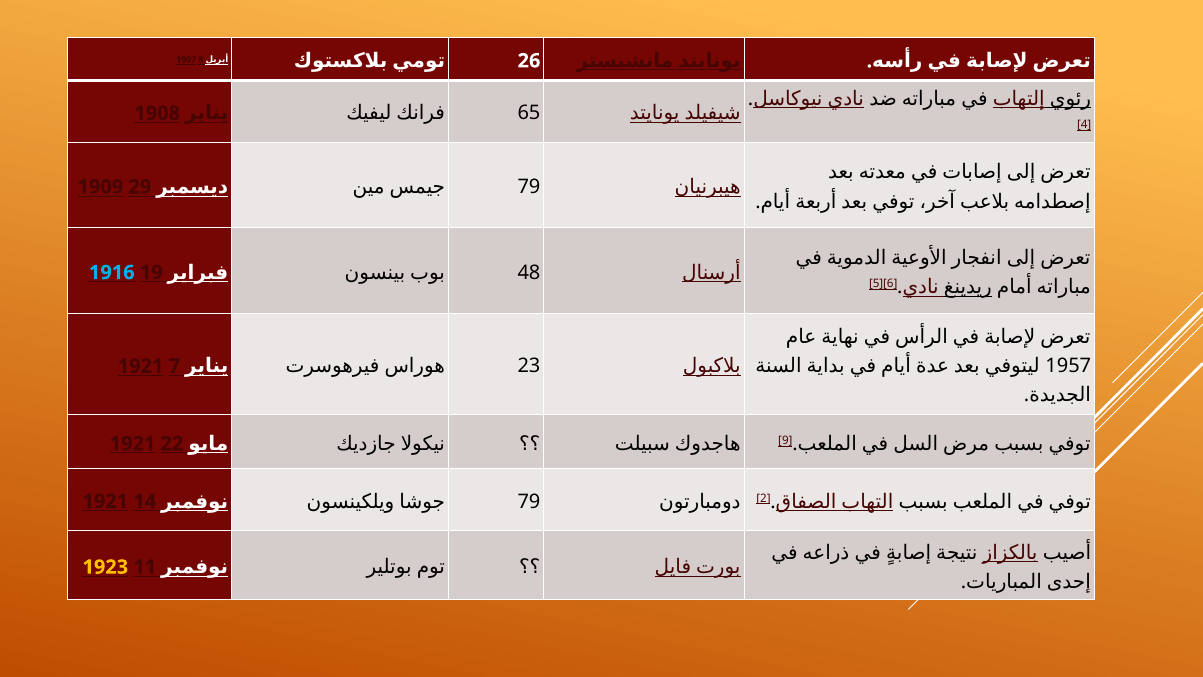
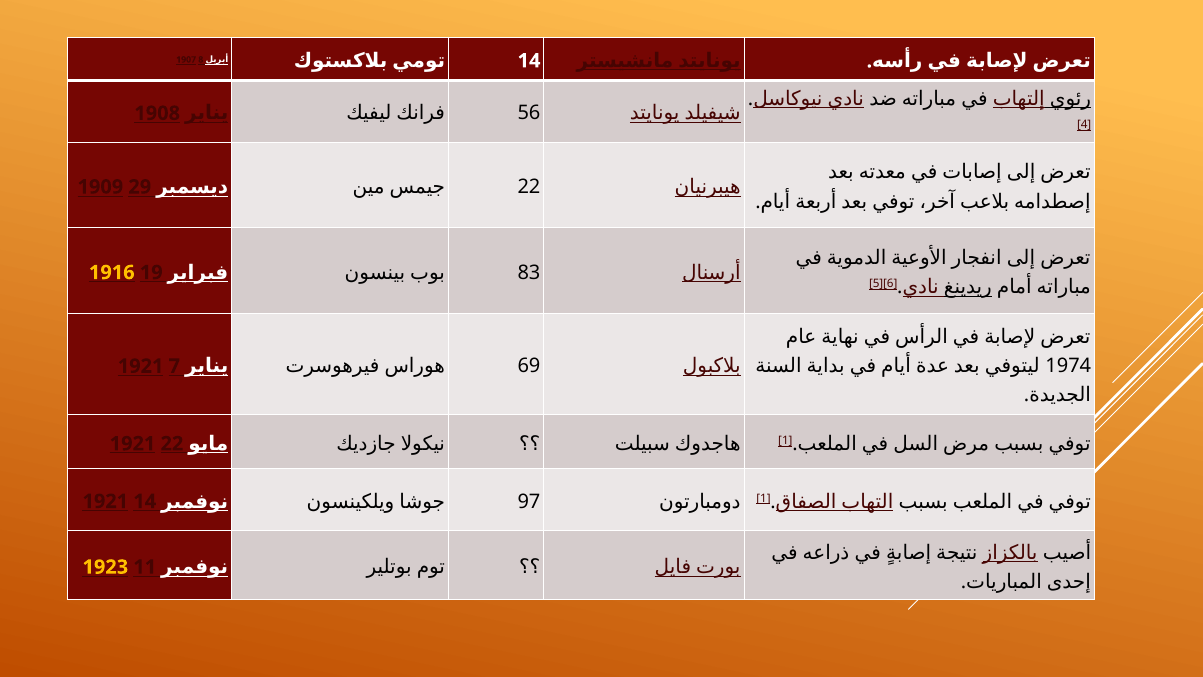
26: 26 -> 14 (529, 61)
65: 65 -> 56 (529, 113)
79: 79 -> 22 (529, 187)
1916 colour: light blue -> yellow (112, 272)
48: 48 -> 83 (529, 272)
1957: 1957 -> 1974 (1068, 366)
23: 23 -> 69 (529, 366)
9: 9 -> 1 (785, 440)
2: 2 -> 1 (764, 498)
79: 79 -> 97 (529, 501)
